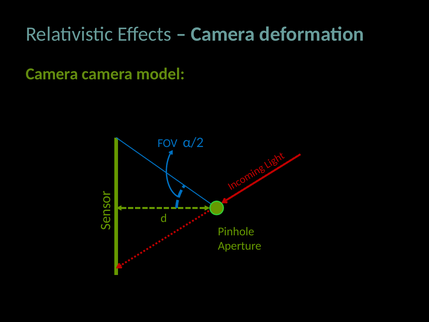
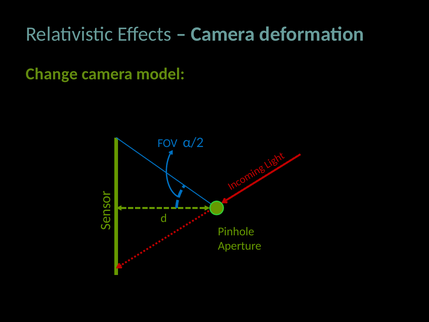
Camera: Camera -> Change (52, 74)
